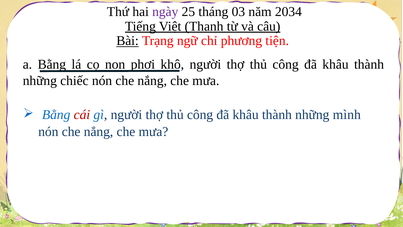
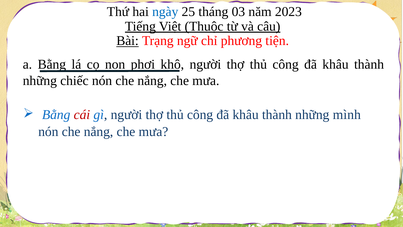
ngày colour: purple -> blue (165, 12)
2034: 2034 -> 2023 (288, 12)
Thanh: Thanh -> Thuộc (204, 26)
